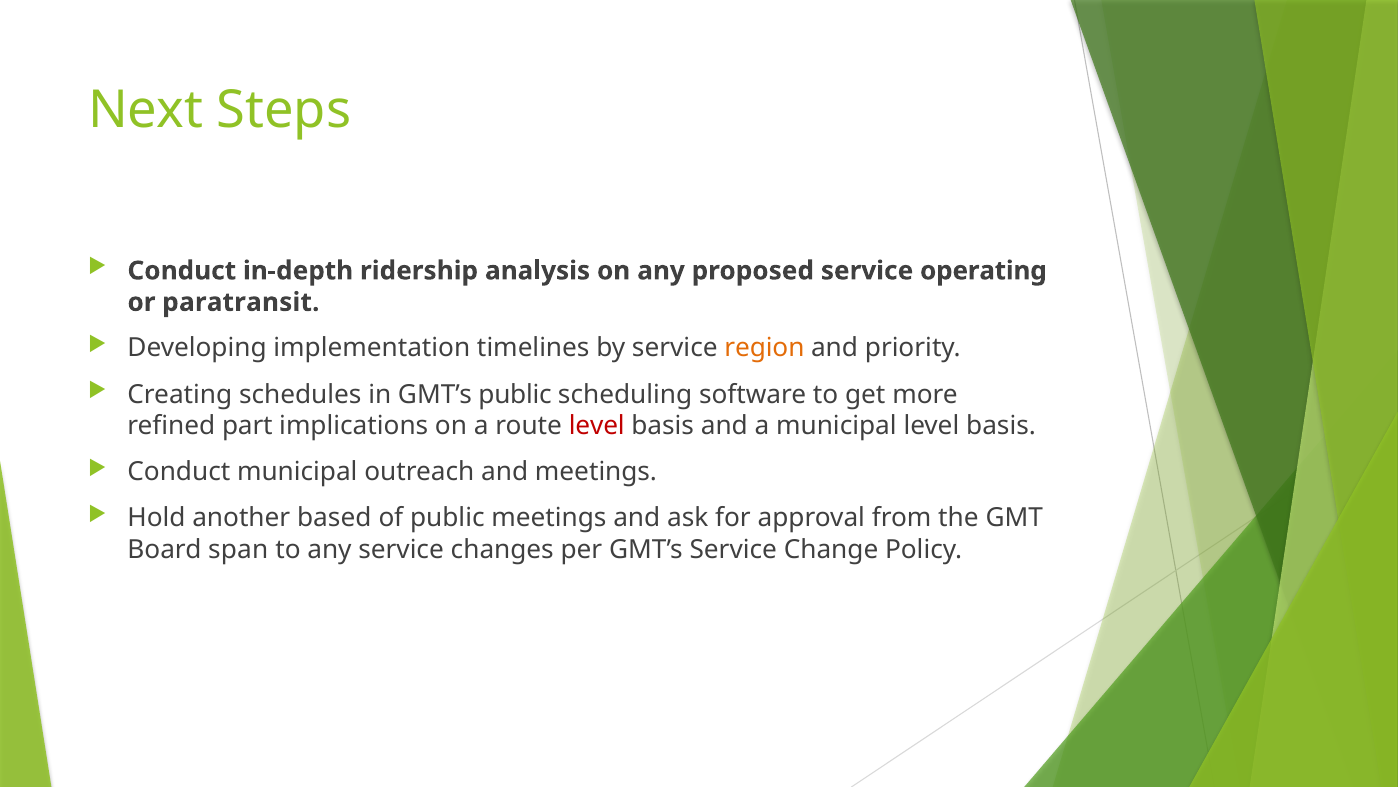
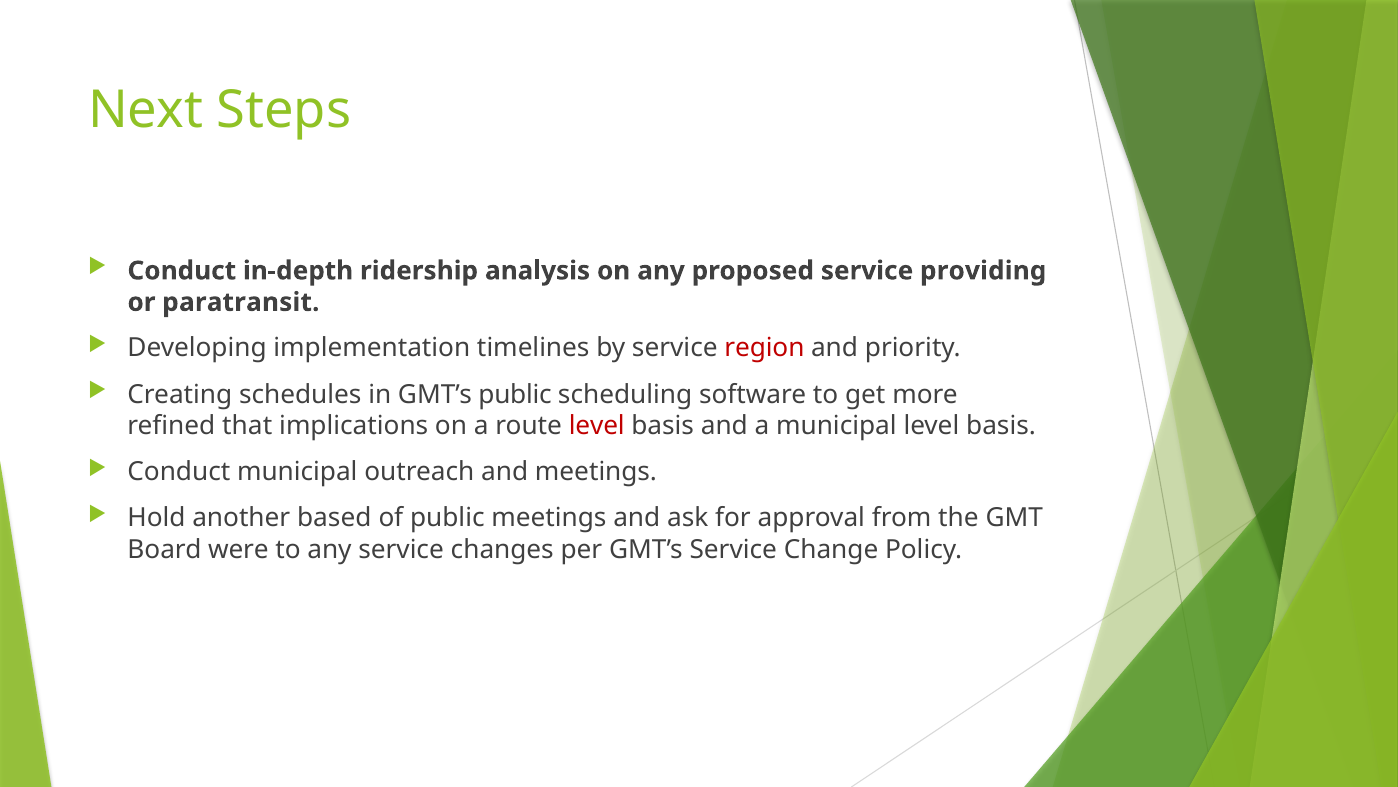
operating: operating -> providing (983, 271)
region colour: orange -> red (764, 348)
part: part -> that (247, 426)
span: span -> were (238, 549)
